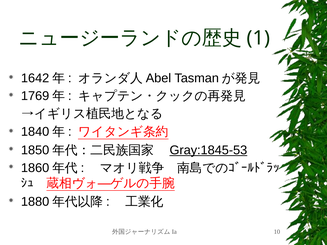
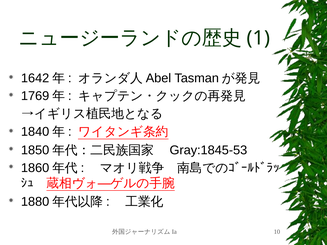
Gray:1845-53 underline: present -> none (208, 150)
